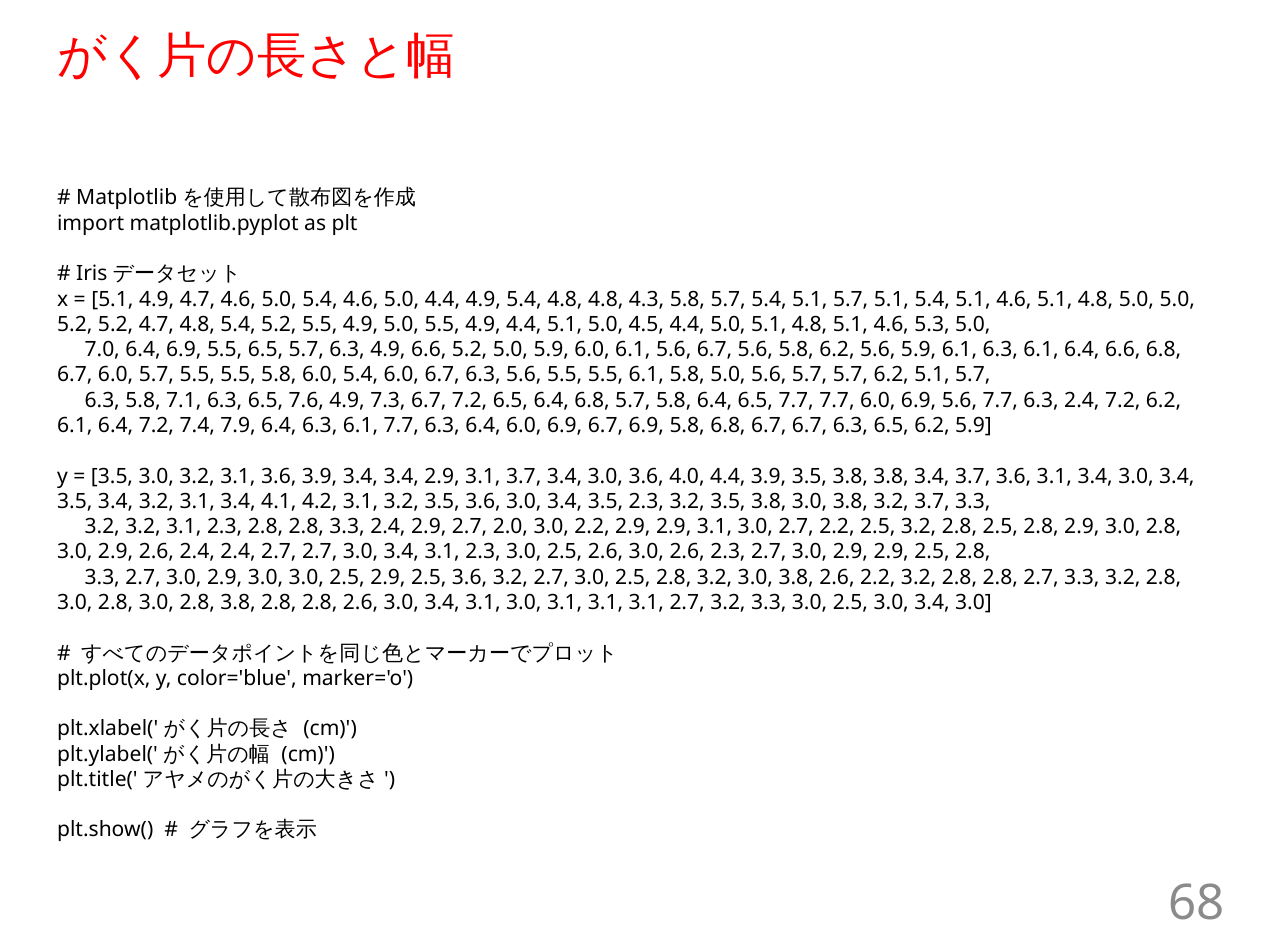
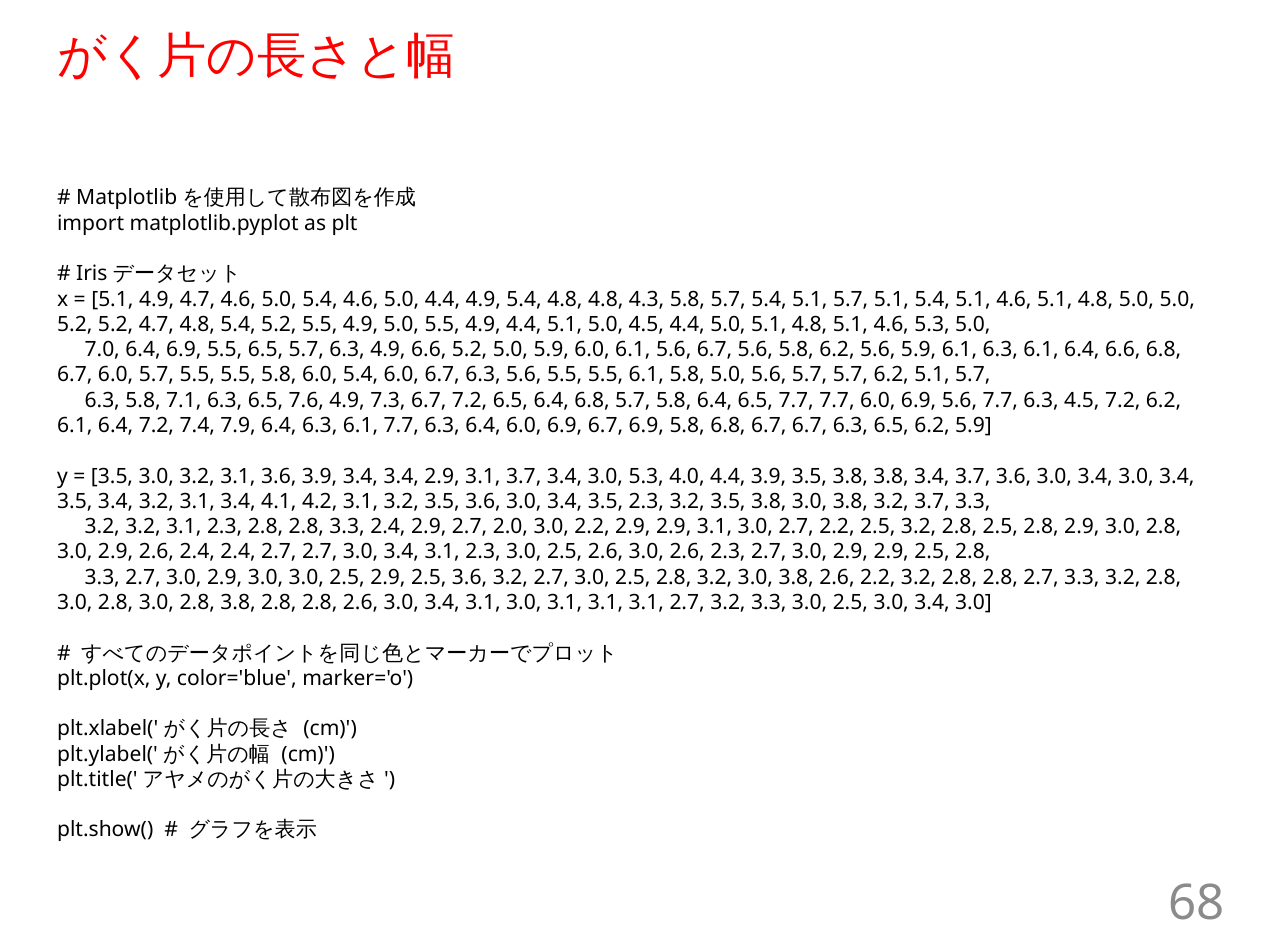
6.3 2.4: 2.4 -> 4.5 (1082, 401)
3.0 3.6: 3.6 -> 5.3 (646, 476)
3.7 3.6 3.1: 3.1 -> 3.0 (1054, 476)
